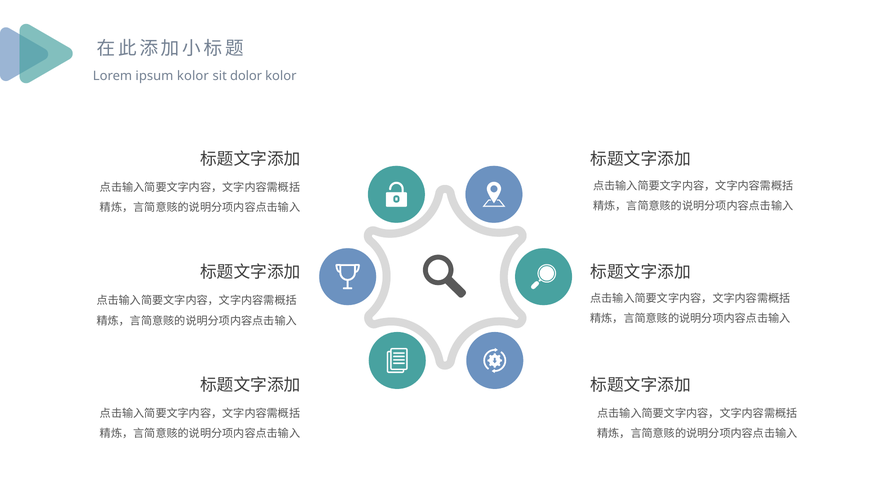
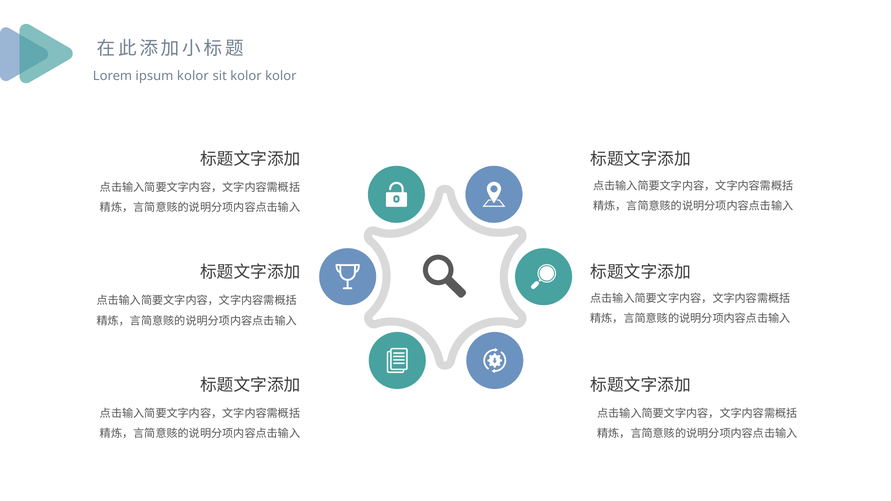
sit dolor: dolor -> kolor (246, 76)
